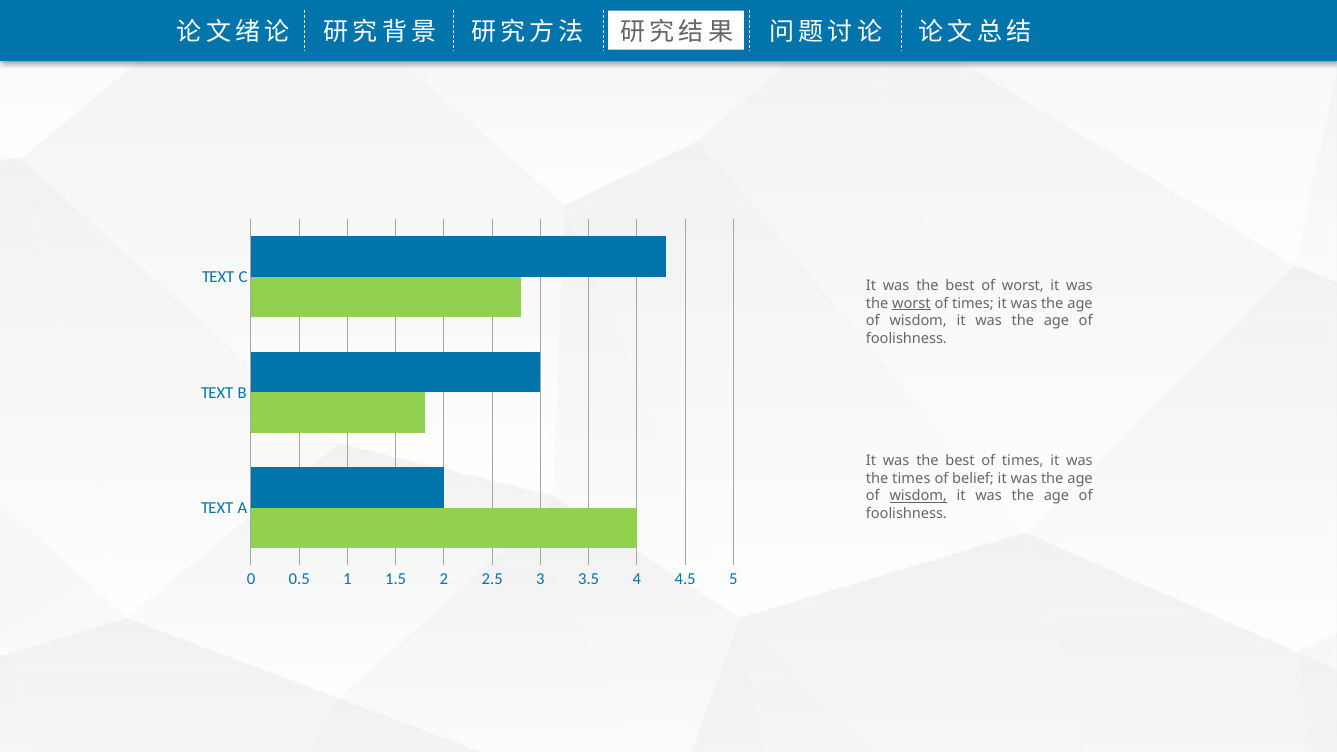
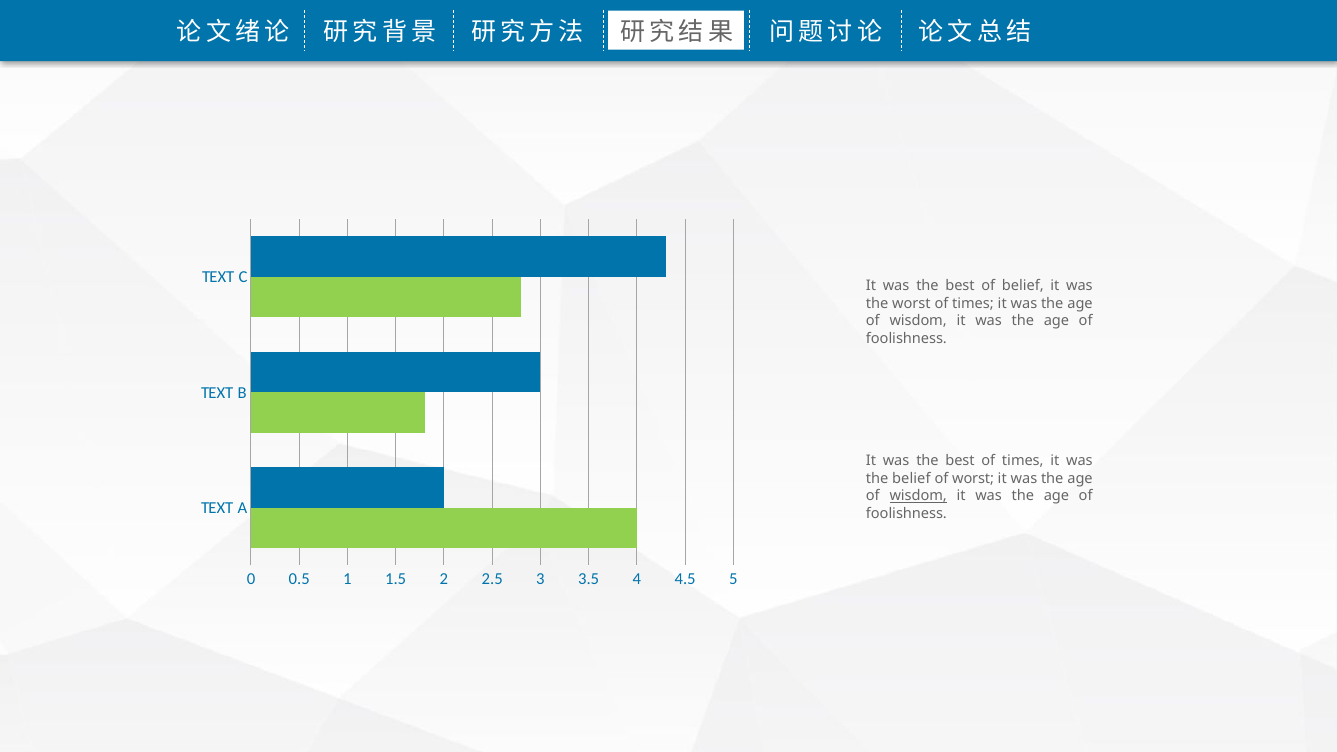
of worst: worst -> belief (1023, 286)
worst underline: present -> none (911, 303)
the times: times -> belief (911, 478)
of belief: belief -> worst (973, 478)
